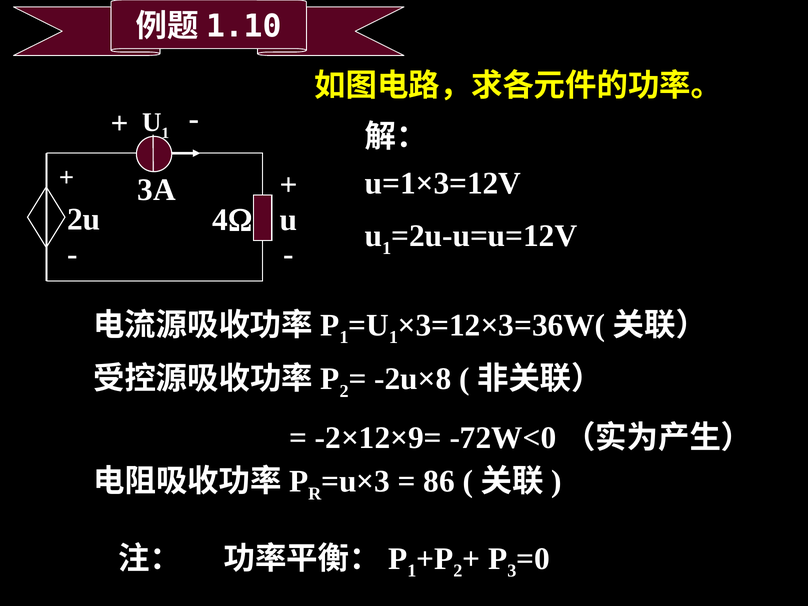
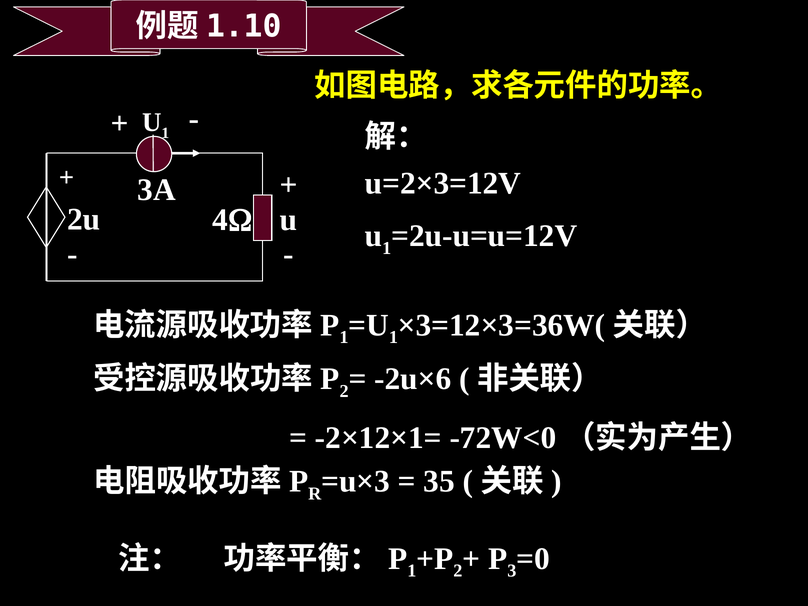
u=1×3=12V: u=1×3=12V -> u=2×3=12V (443, 183)
-2u×8: -2u×8 -> -2u×6 (413, 379)
-2×12×9=: -2×12×9= -> -2×12×1= (378, 438)
86: 86 -> 35 (439, 481)
